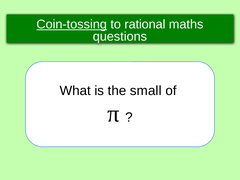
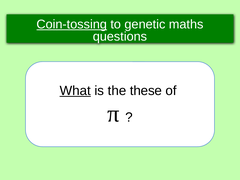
rational: rational -> genetic (145, 24)
What underline: none -> present (75, 91)
small: small -> these (146, 91)
